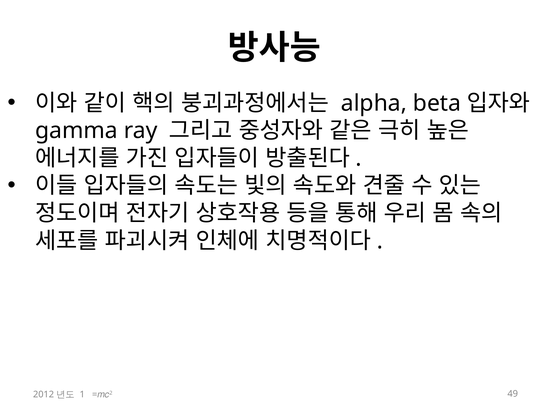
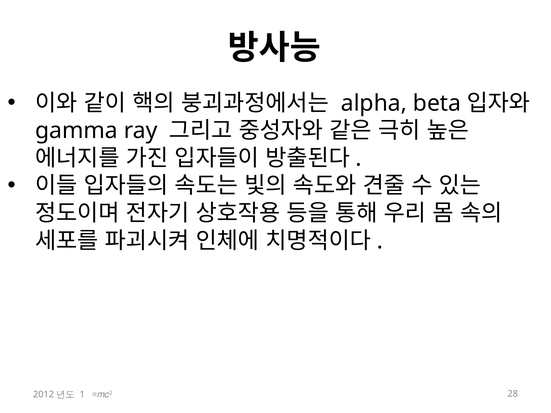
49: 49 -> 28 (513, 394)
